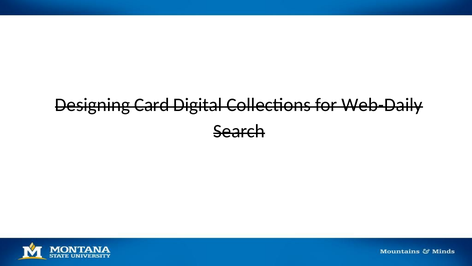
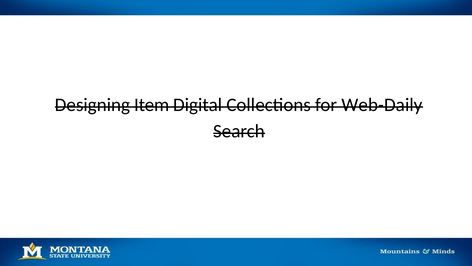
Card: Card -> Item (152, 105)
